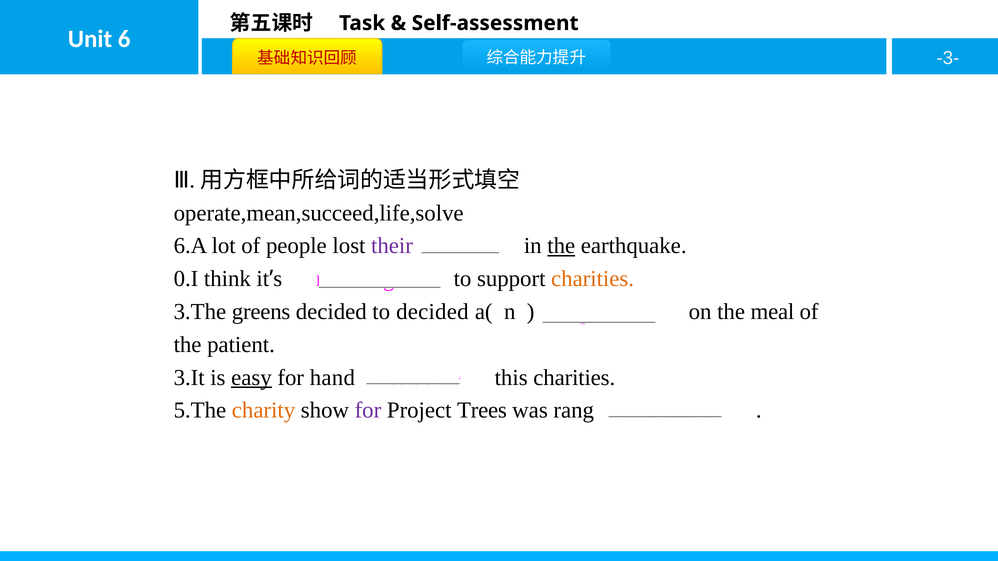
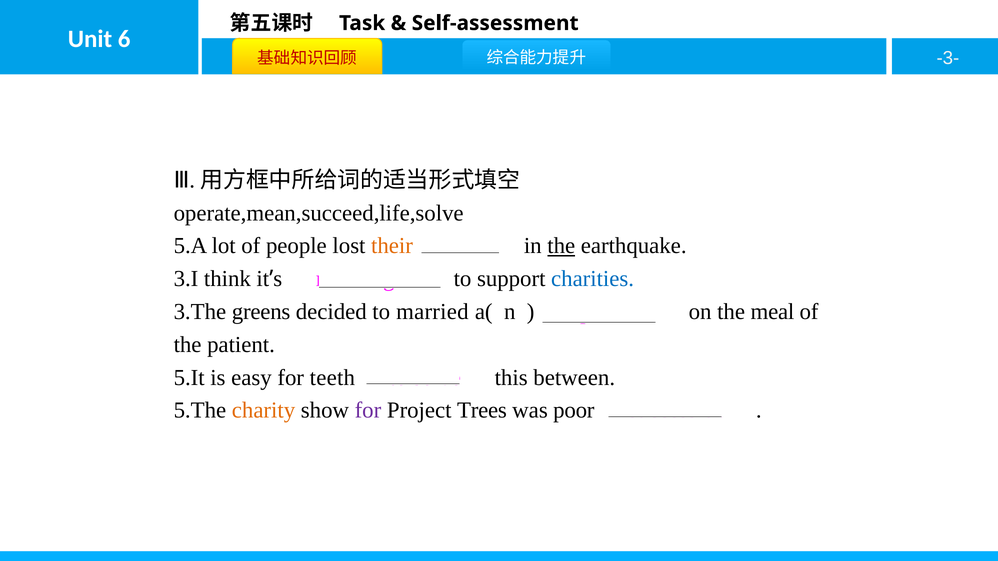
6.A: 6.A -> 5.A (190, 246)
their colour: purple -> orange (392, 246)
0.I: 0.I -> 3.I (186, 279)
charities colour: orange -> blue (593, 279)
to decided: decided -> married (432, 312)
3.It: 3.It -> 5.It (189, 378)
easy underline: present -> none (251, 378)
hand: hand -> teeth (332, 378)
this charities: charities -> between (574, 378)
rang: rang -> poor (574, 411)
